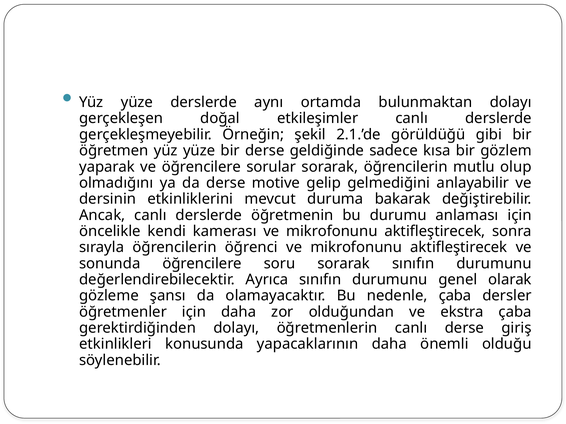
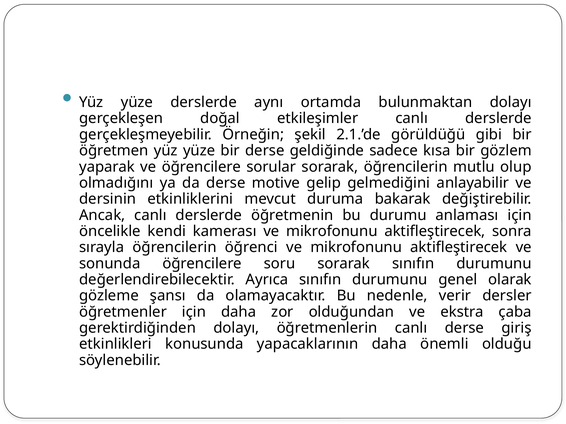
nedenle çaba: çaba -> verir (455, 296)
